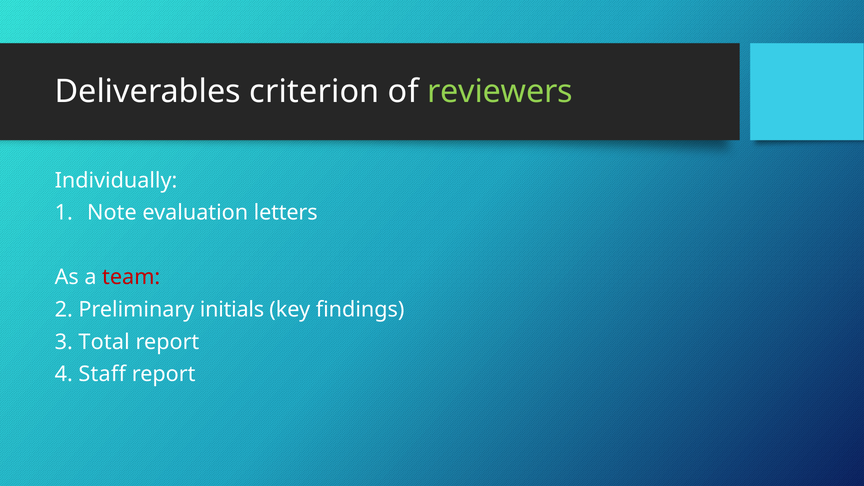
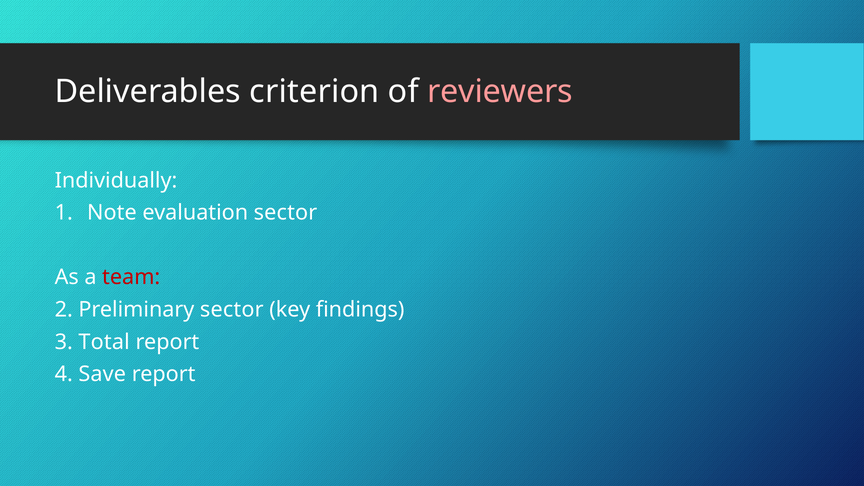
reviewers colour: light green -> pink (500, 91)
evaluation letters: letters -> sector (286, 213)
Preliminary initials: initials -> sector (232, 310)
Staff: Staff -> Save (102, 374)
